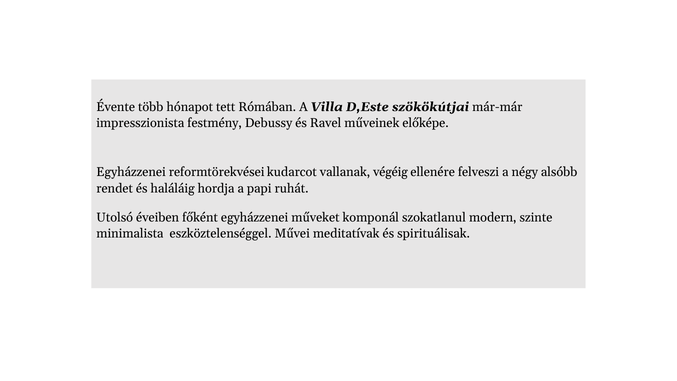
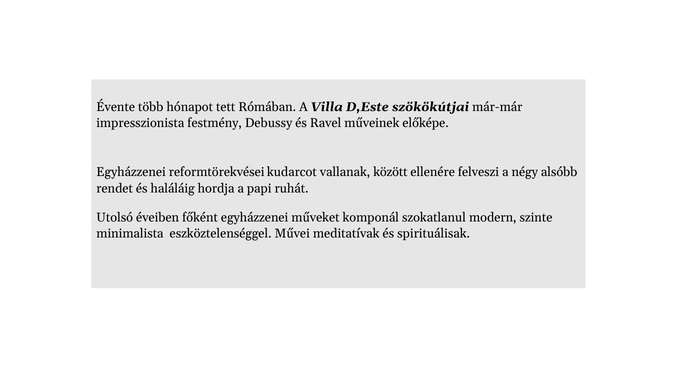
végéig: végéig -> között (390, 172)
